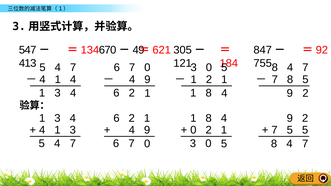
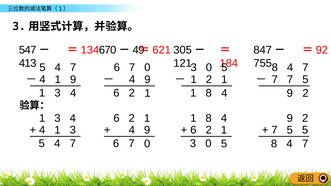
－4 1 4: 4 -> 9 (73, 80)
7 8: 8 -> 7 (290, 80)
0: 0 -> 6 (193, 130)
